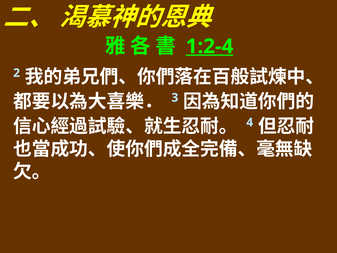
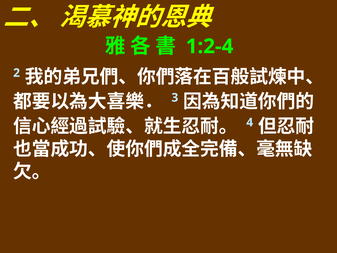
1:2-4 underline: present -> none (210, 46)
